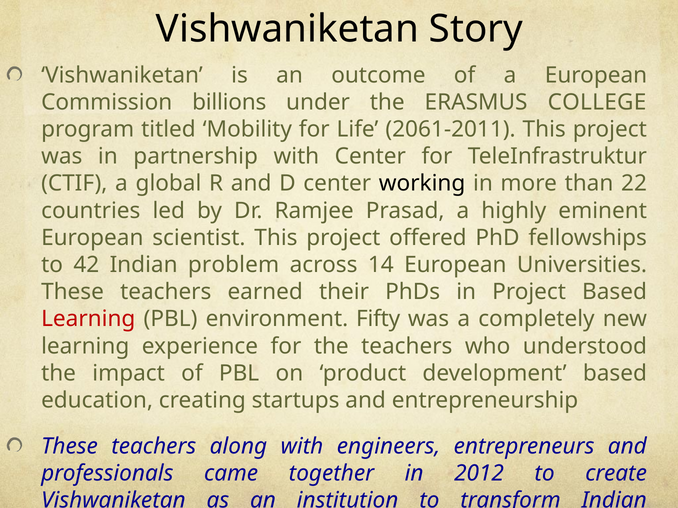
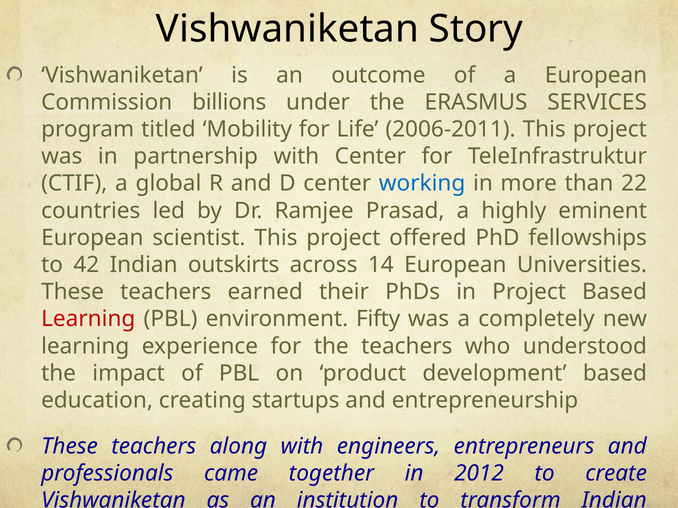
COLLEGE: COLLEGE -> SERVICES (597, 102)
2061-2011: 2061-2011 -> 2006-2011 (451, 129)
working colour: black -> blue (422, 184)
problem: problem -> outskirts (234, 265)
